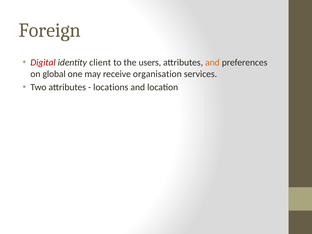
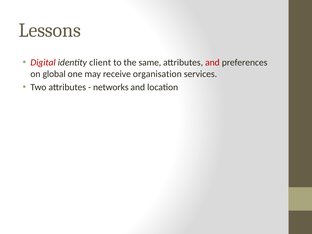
Foreign: Foreign -> Lessons (50, 30)
users: users -> same (150, 63)
and colour: orange -> red (212, 63)
locations: locations -> networks (111, 87)
